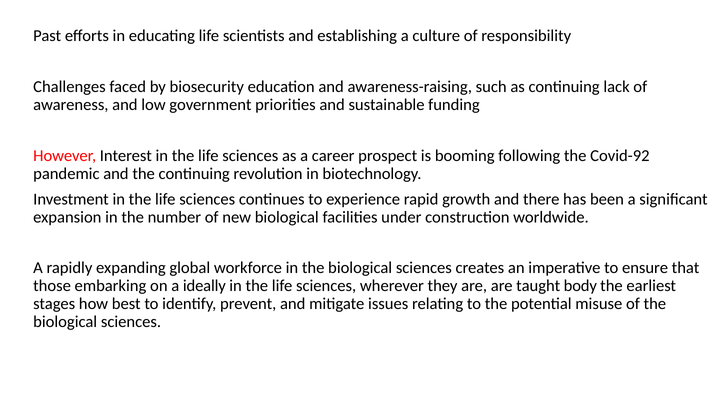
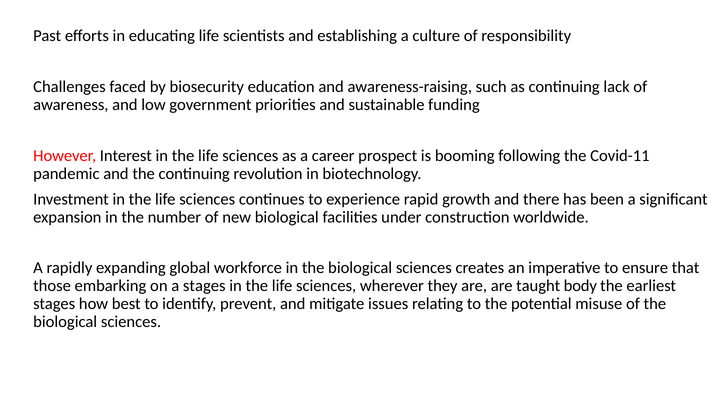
Covid-92: Covid-92 -> Covid-11 (620, 156)
a ideally: ideally -> stages (204, 286)
